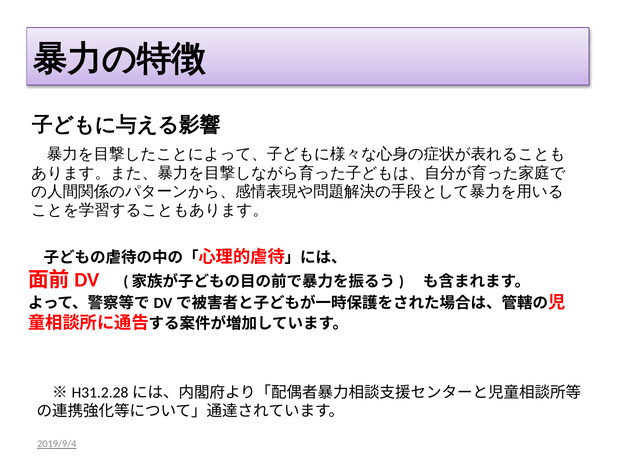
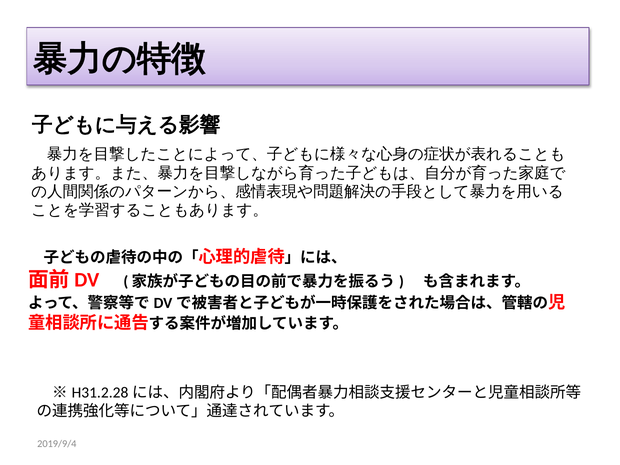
2019/9/4 underline: present -> none (57, 444)
